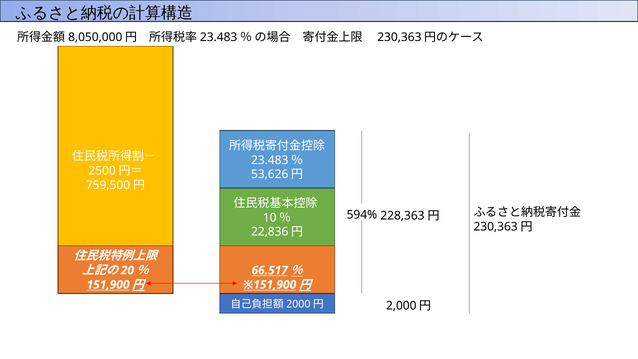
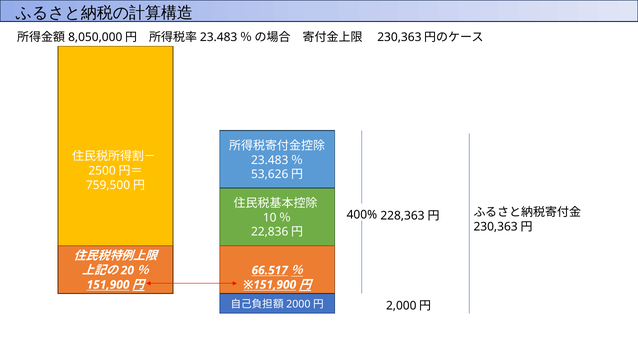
594%: 594% -> 400% (362, 215)
